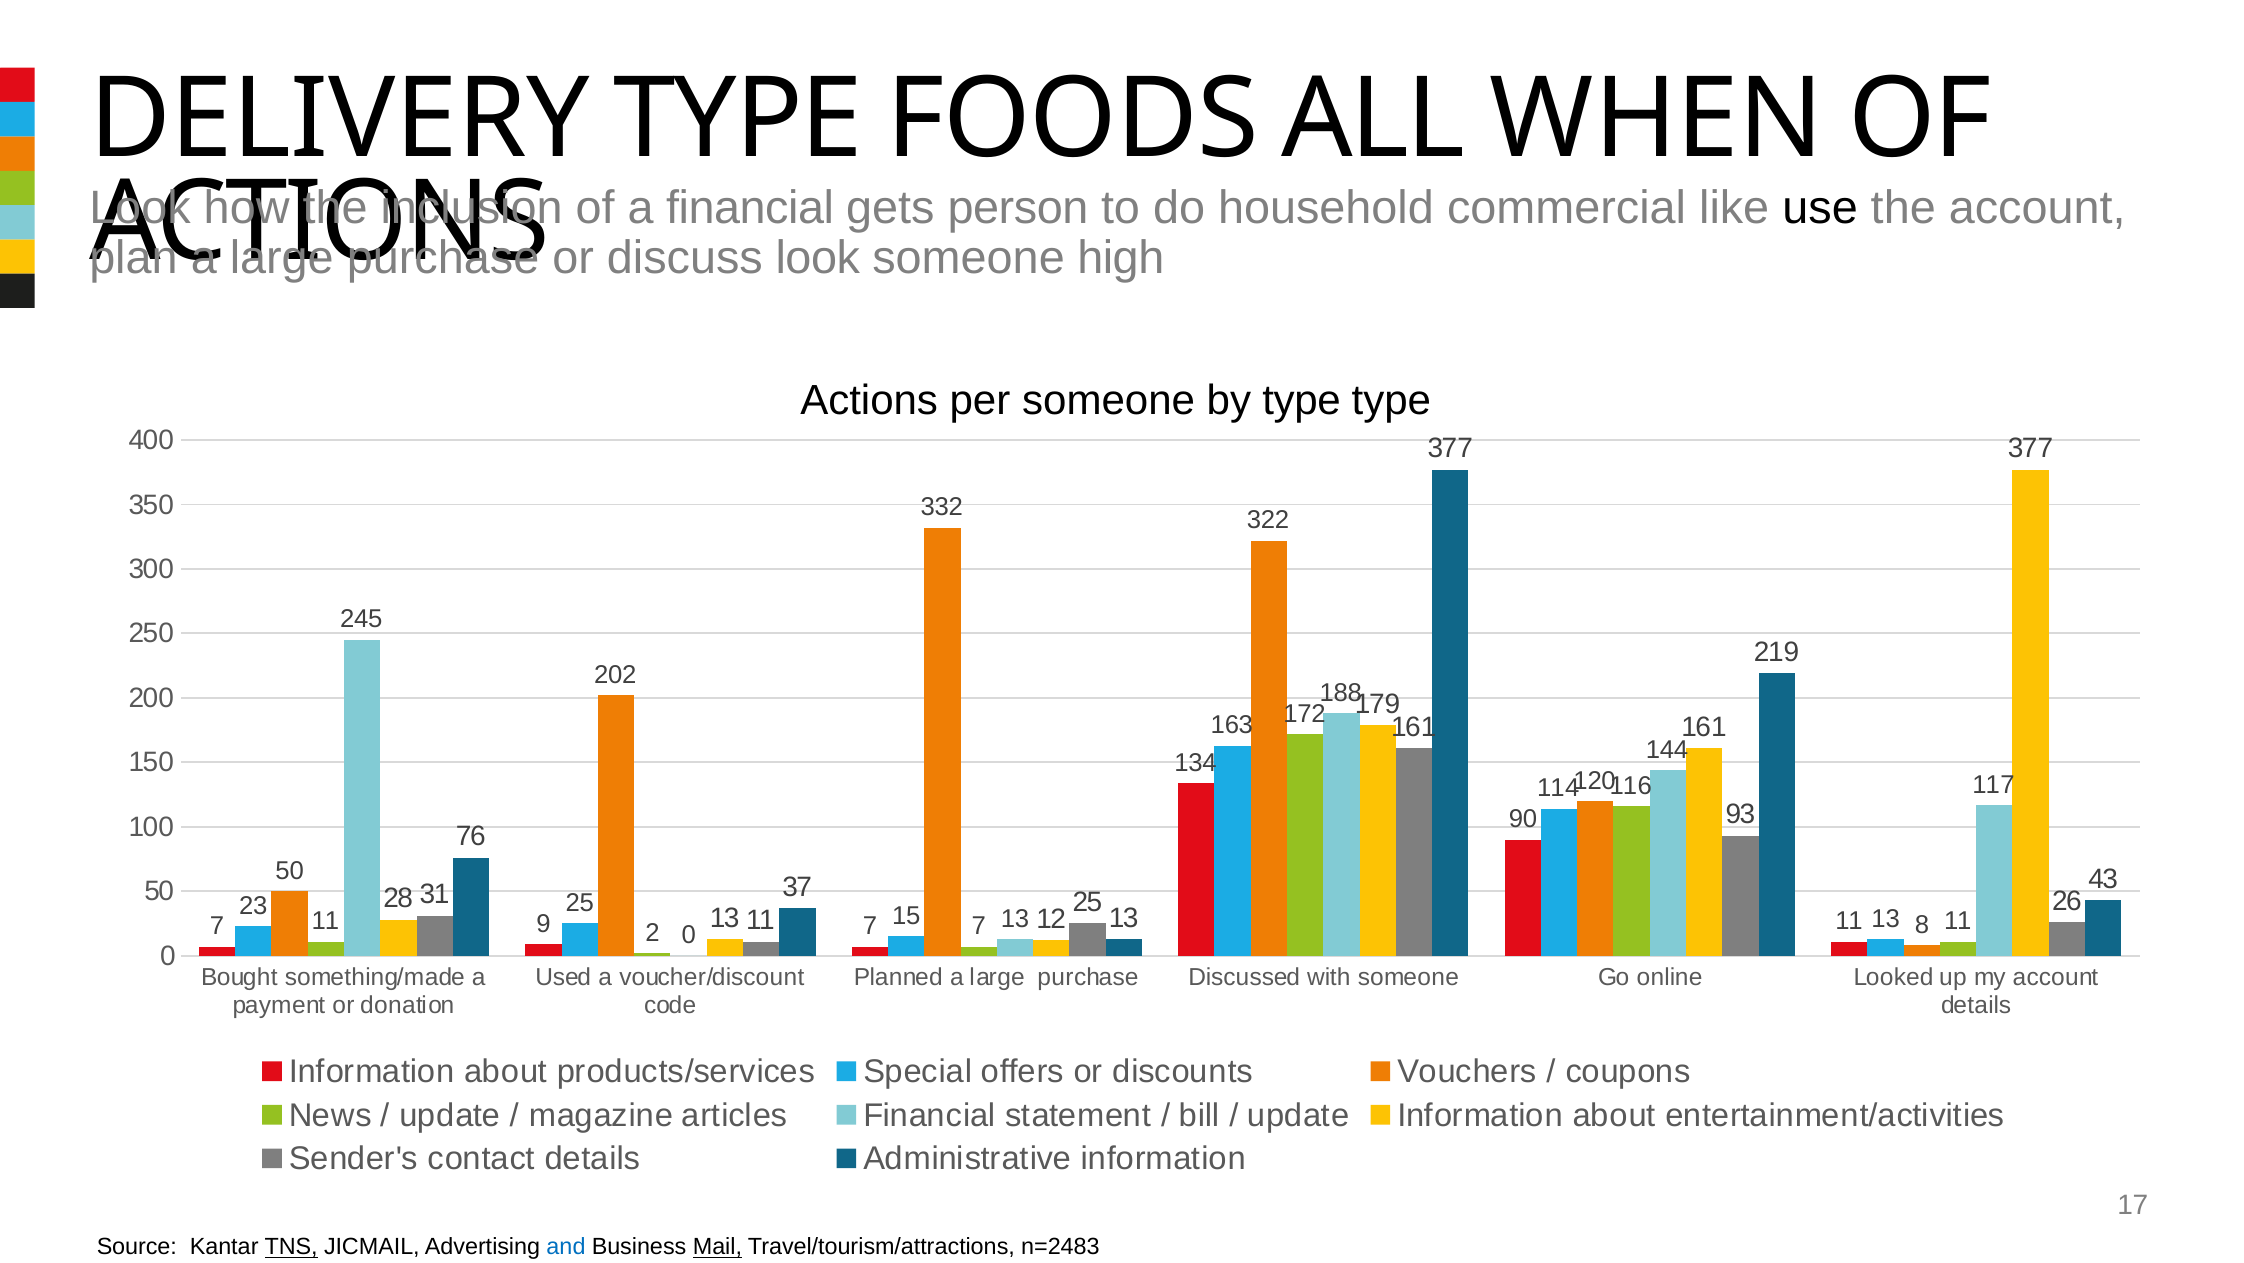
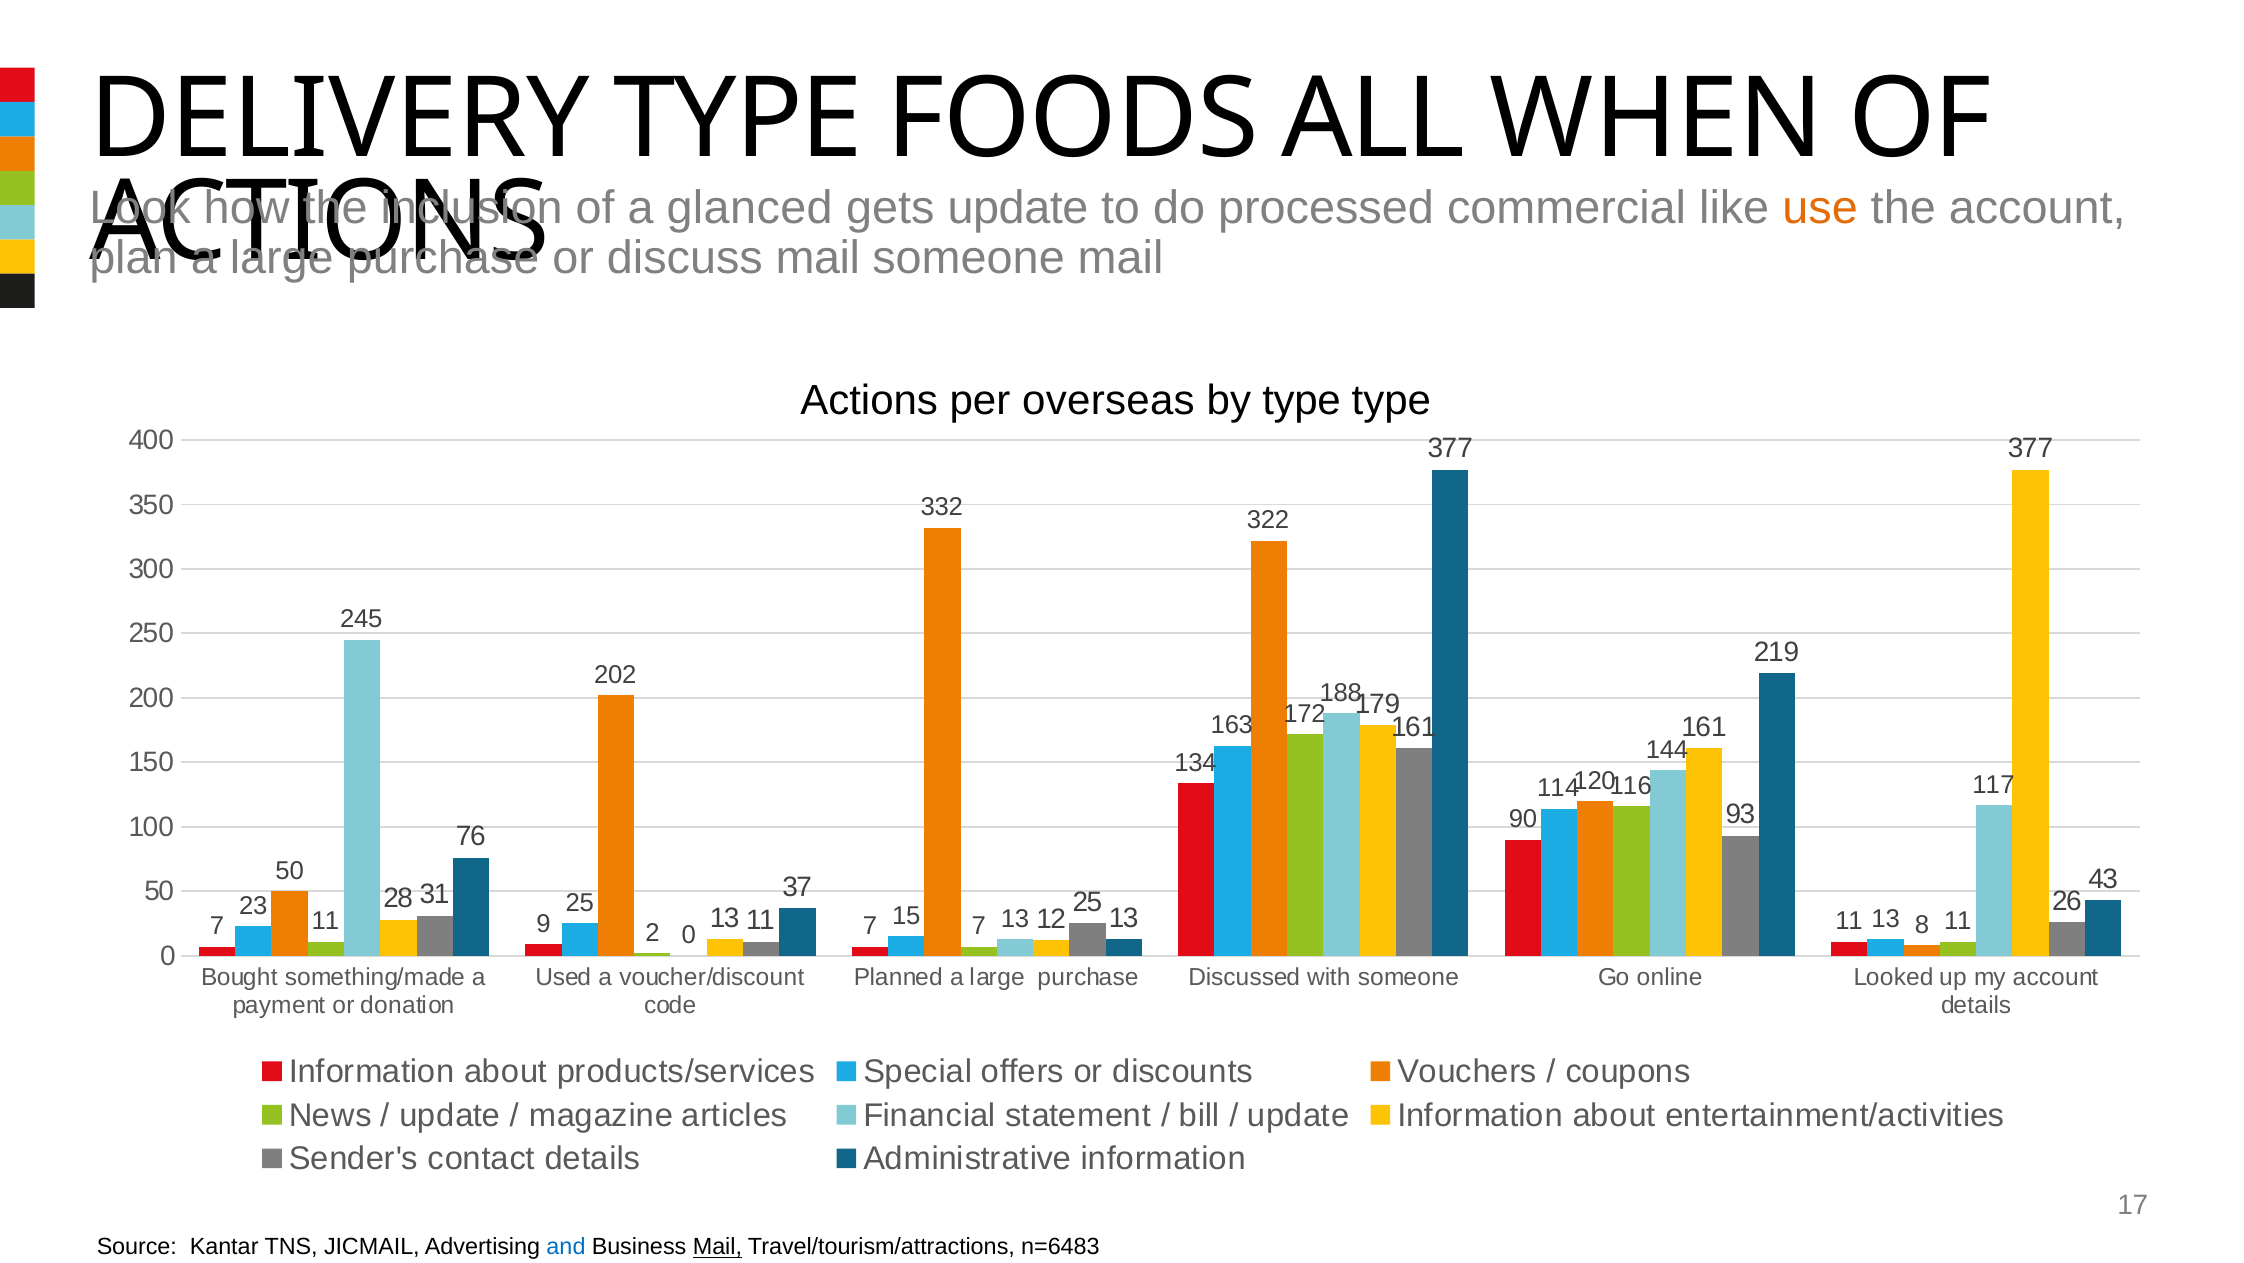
a financial: financial -> glanced (750, 208)
gets person: person -> update (1018, 208)
household: household -> processed (1326, 208)
use colour: black -> orange (1820, 208)
discuss look: look -> mail (818, 258)
someone high: high -> mail (1121, 258)
per someone: someone -> overseas (1108, 400)
TNS underline: present -> none (291, 1246)
n=2483: n=2483 -> n=6483 (1060, 1246)
